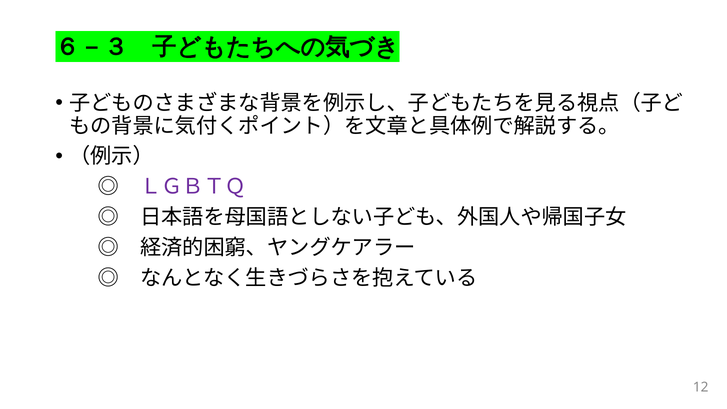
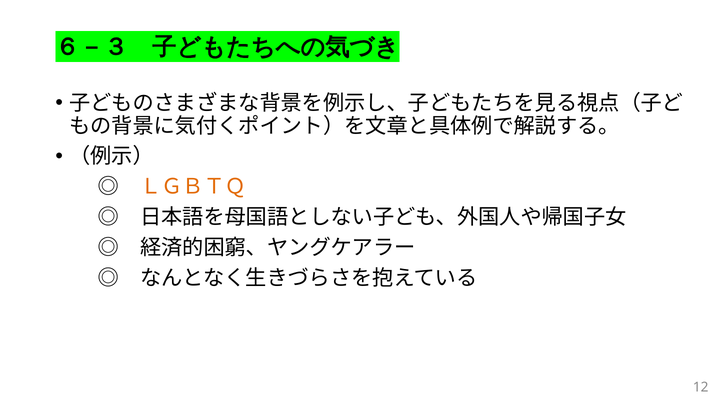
ＬＧＢＴＱ colour: purple -> orange (193, 187)
